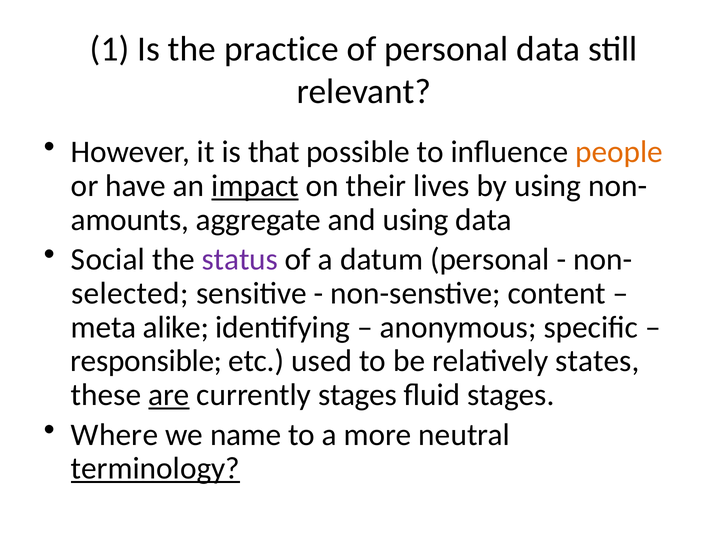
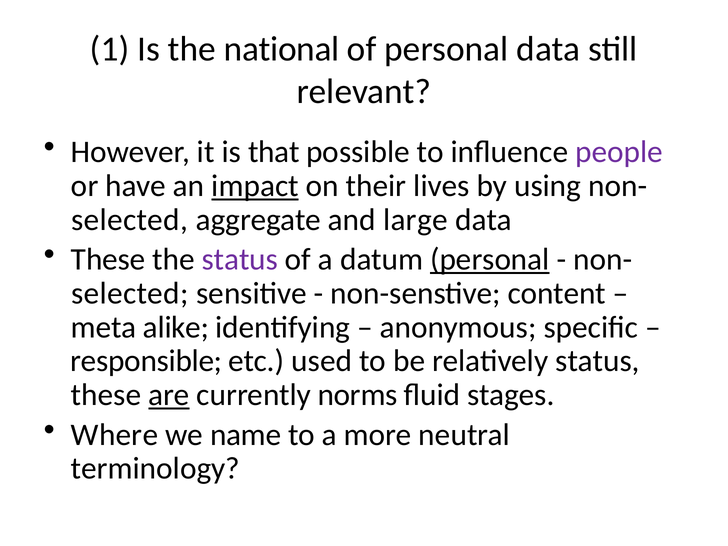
practice: practice -> national (282, 49)
people colour: orange -> purple (619, 152)
amounts: amounts -> selected (130, 220)
and using: using -> large (415, 220)
Social: Social -> These (108, 260)
personal underline: none -> present (490, 260)
relatively states: states -> status (597, 361)
currently stages: stages -> norms (358, 395)
terminology underline: present -> none (155, 469)
